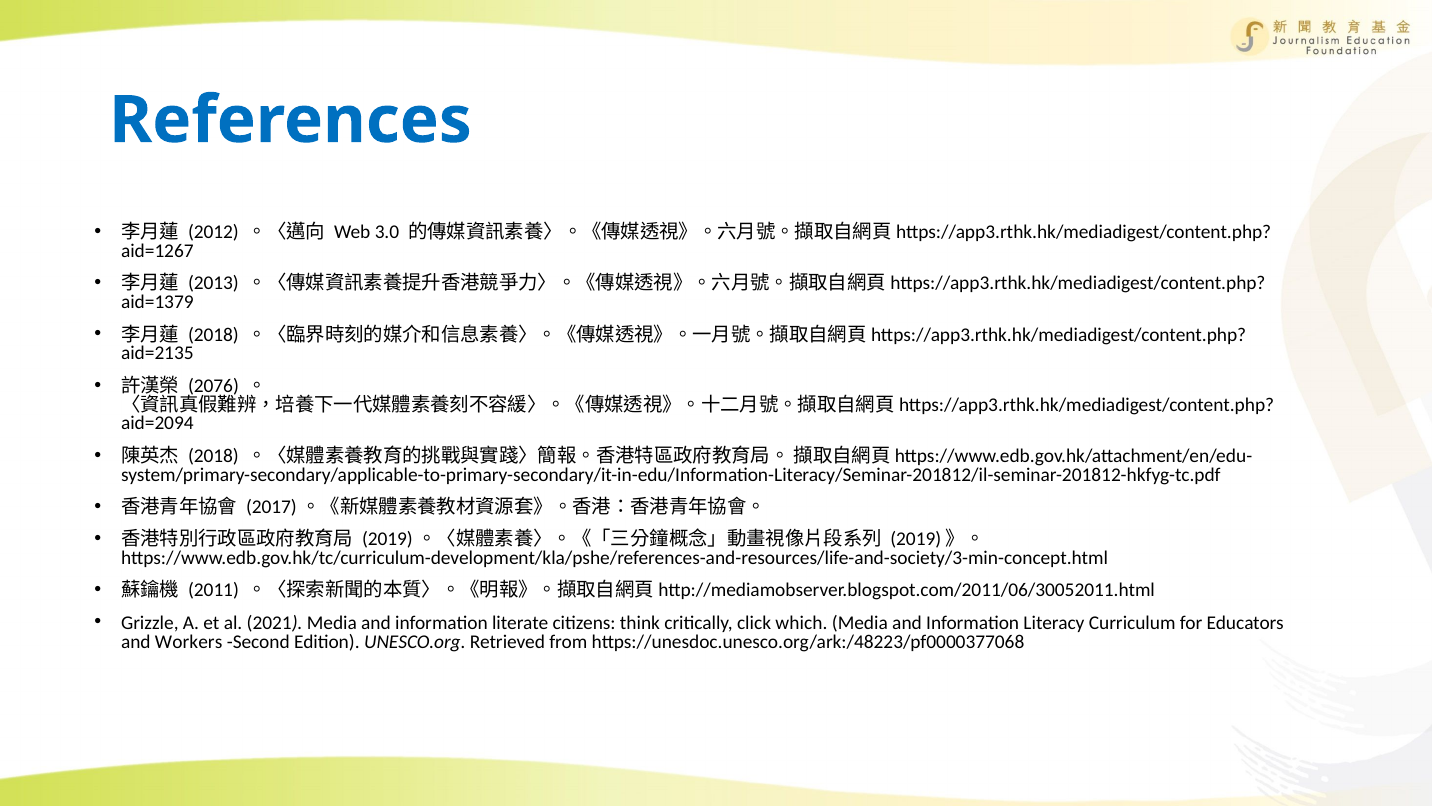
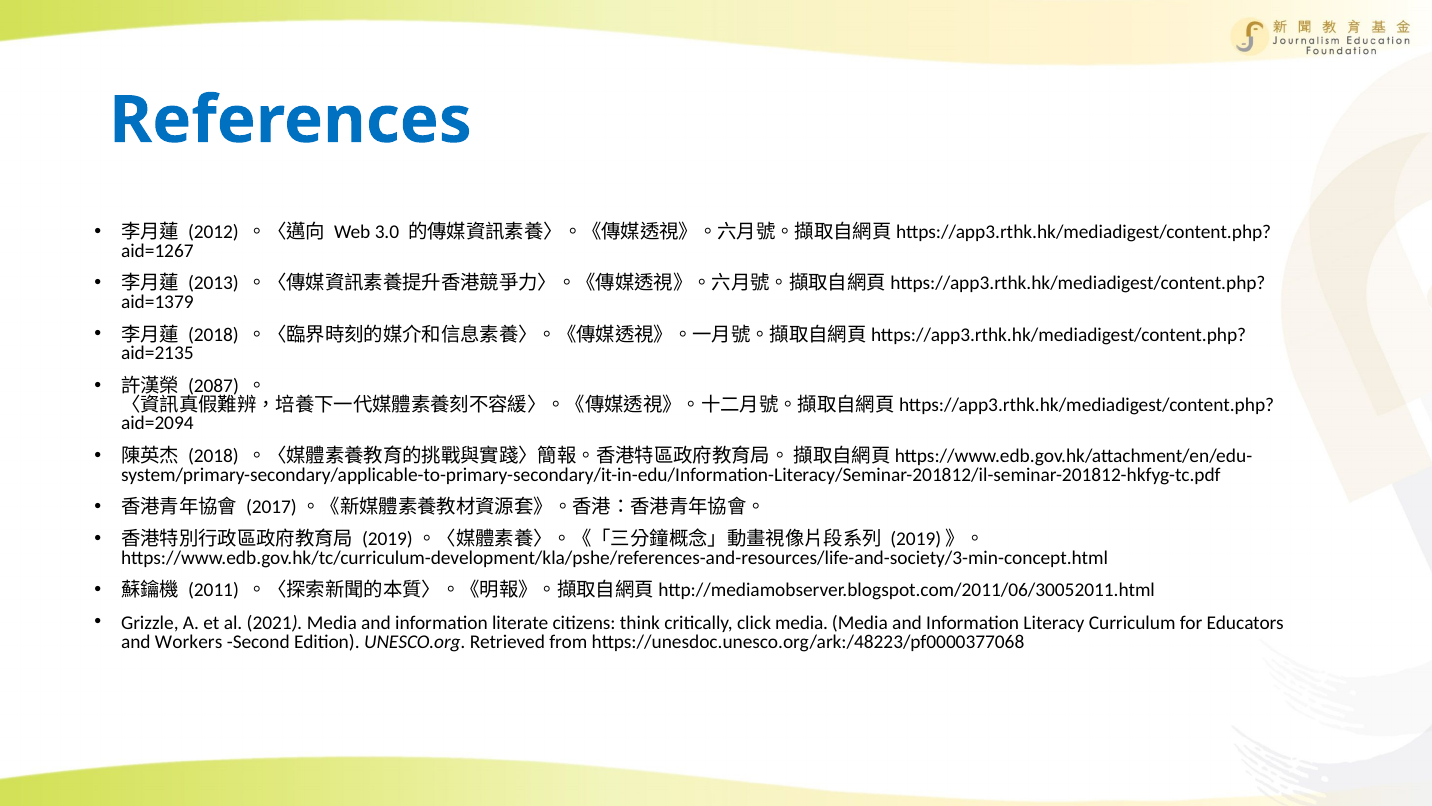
2076: 2076 -> 2087 (213, 386)
click which: which -> media (802, 622)
